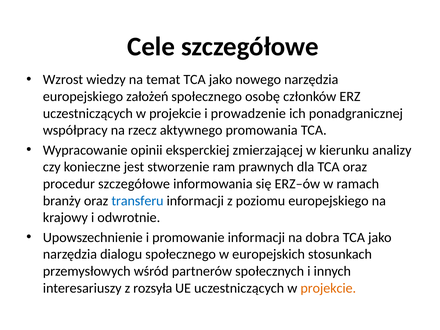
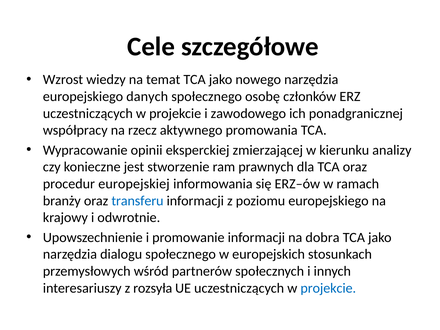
założeń: założeń -> danych (147, 97)
prowadzenie: prowadzenie -> zawodowego (248, 113)
procedur szczegółowe: szczegółowe -> europejskiej (134, 184)
projekcie colour: orange -> blue (328, 288)
